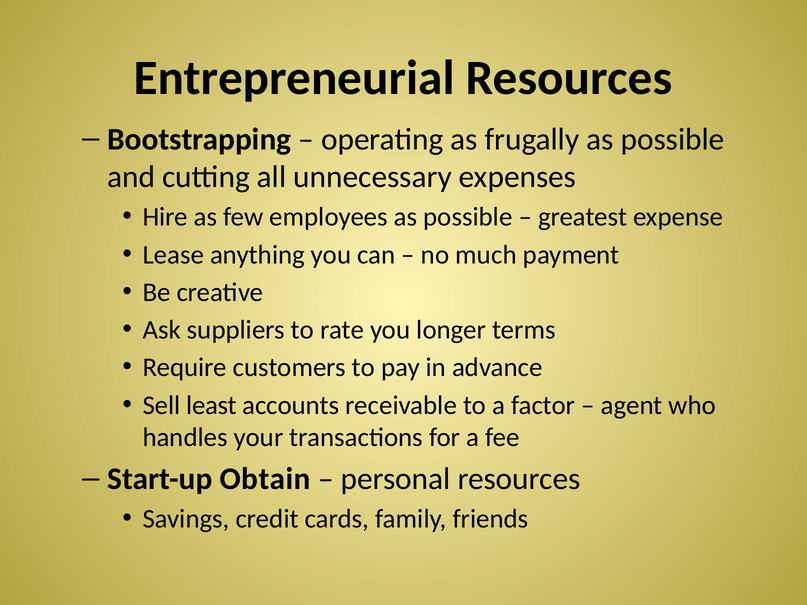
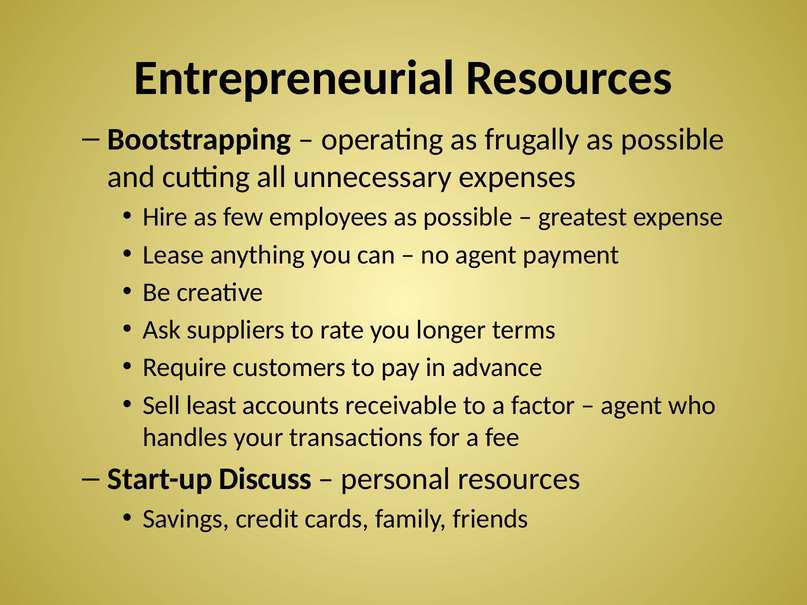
no much: much -> agent (486, 255)
Obtain: Obtain -> Discuss (265, 479)
